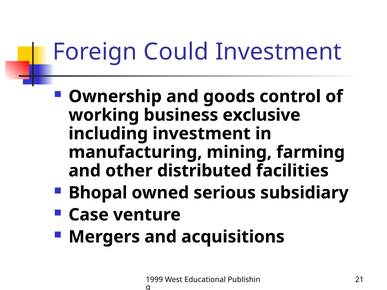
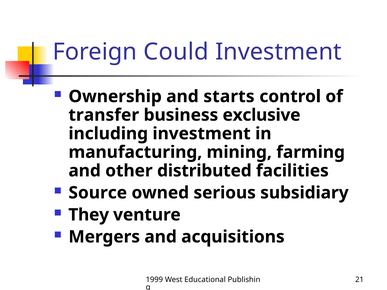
goods: goods -> starts (229, 97)
working: working -> transfer (104, 115)
Bhopal: Bhopal -> Source (98, 193)
Case: Case -> They (89, 215)
